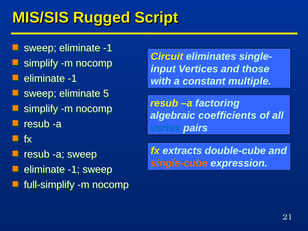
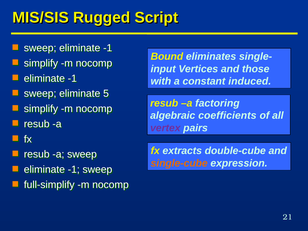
Circuit: Circuit -> Bound (167, 57)
multiple: multiple -> induced (250, 81)
vertex colour: blue -> purple (165, 128)
